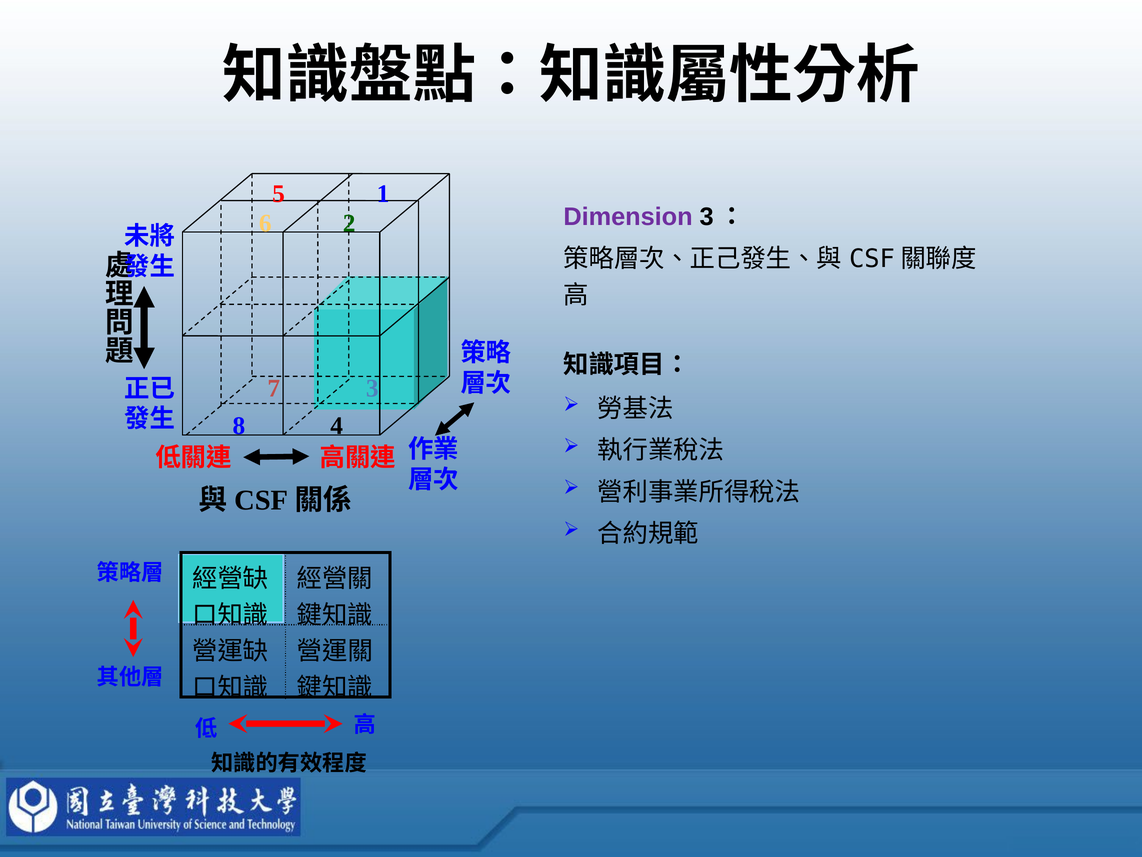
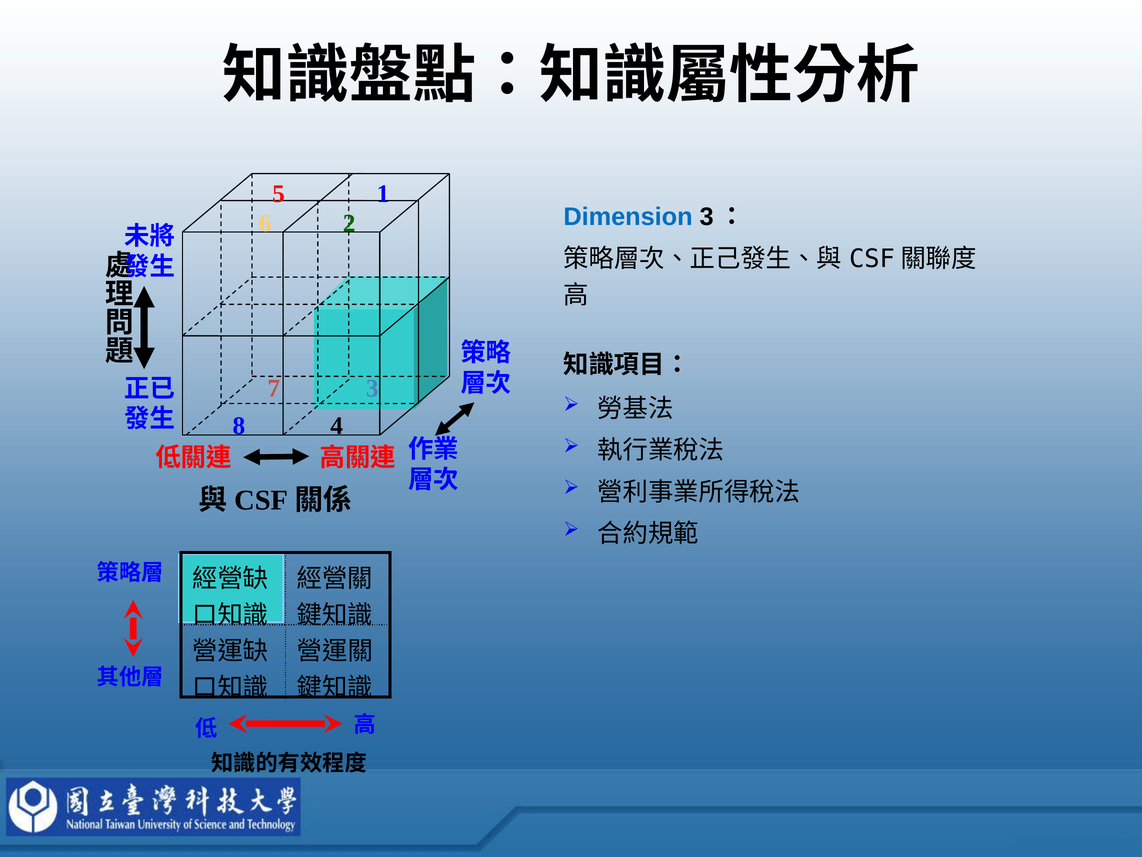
Dimension colour: purple -> blue (628, 217)
